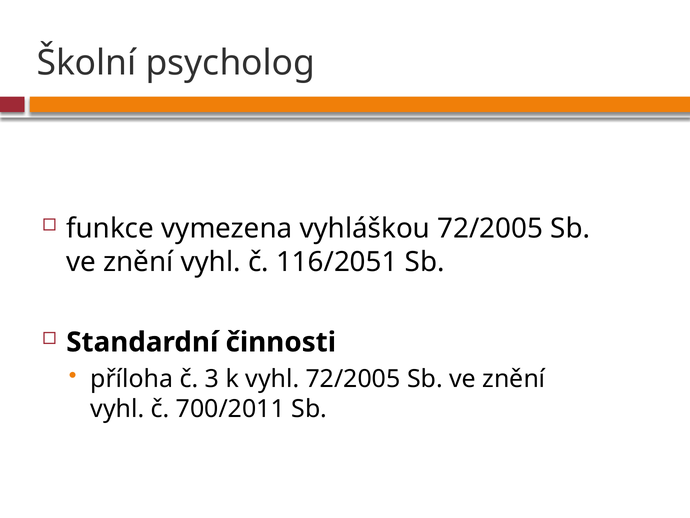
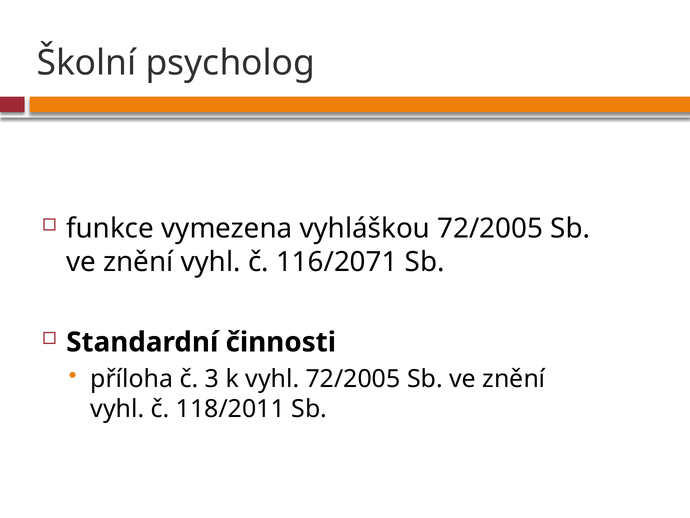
116/2051: 116/2051 -> 116/2071 (337, 262)
700/2011: 700/2011 -> 118/2011 (230, 409)
